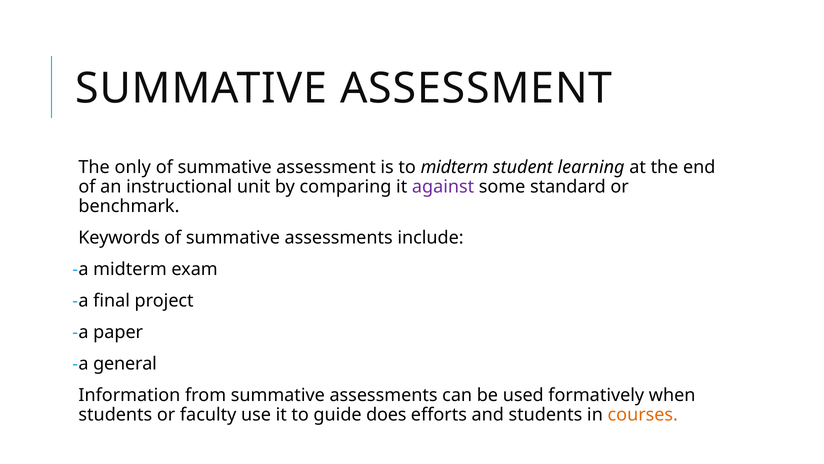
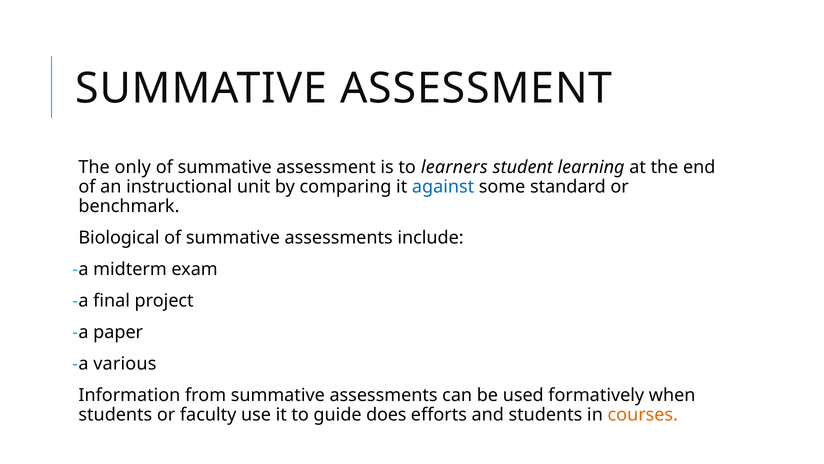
to midterm: midterm -> learners (454, 167)
against colour: purple -> blue (443, 187)
Keywords: Keywords -> Biological (119, 238)
general: general -> various (125, 364)
